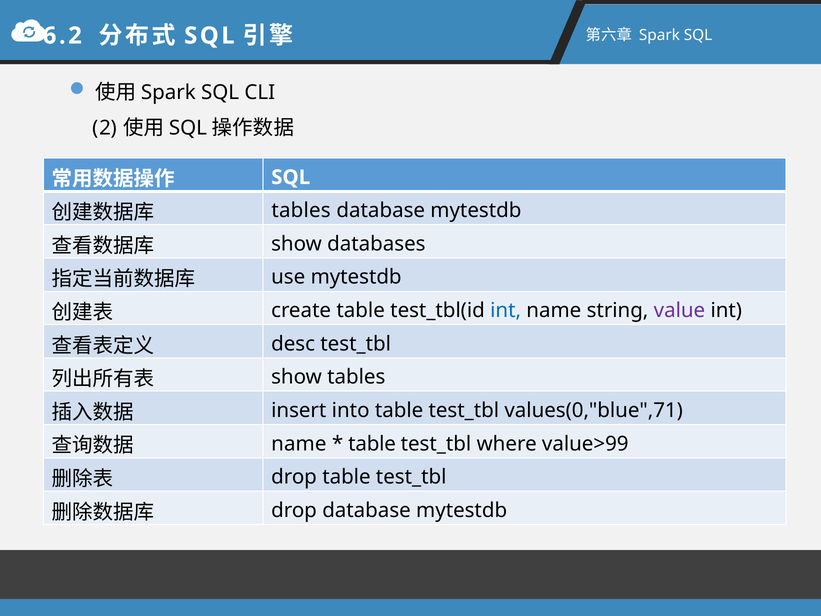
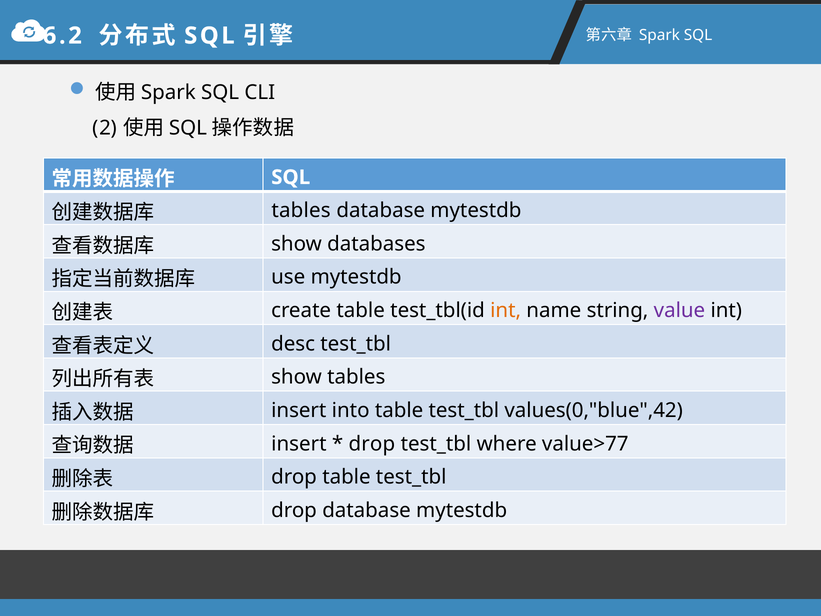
int colour: blue -> orange (506, 310)
values(0,"blue",71: values(0,"blue",71 -> values(0,"blue",42 (594, 410)
name: name -> insert (299, 444)
table: table -> drop (372, 444)
value>99: value>99 -> value>77 (585, 444)
